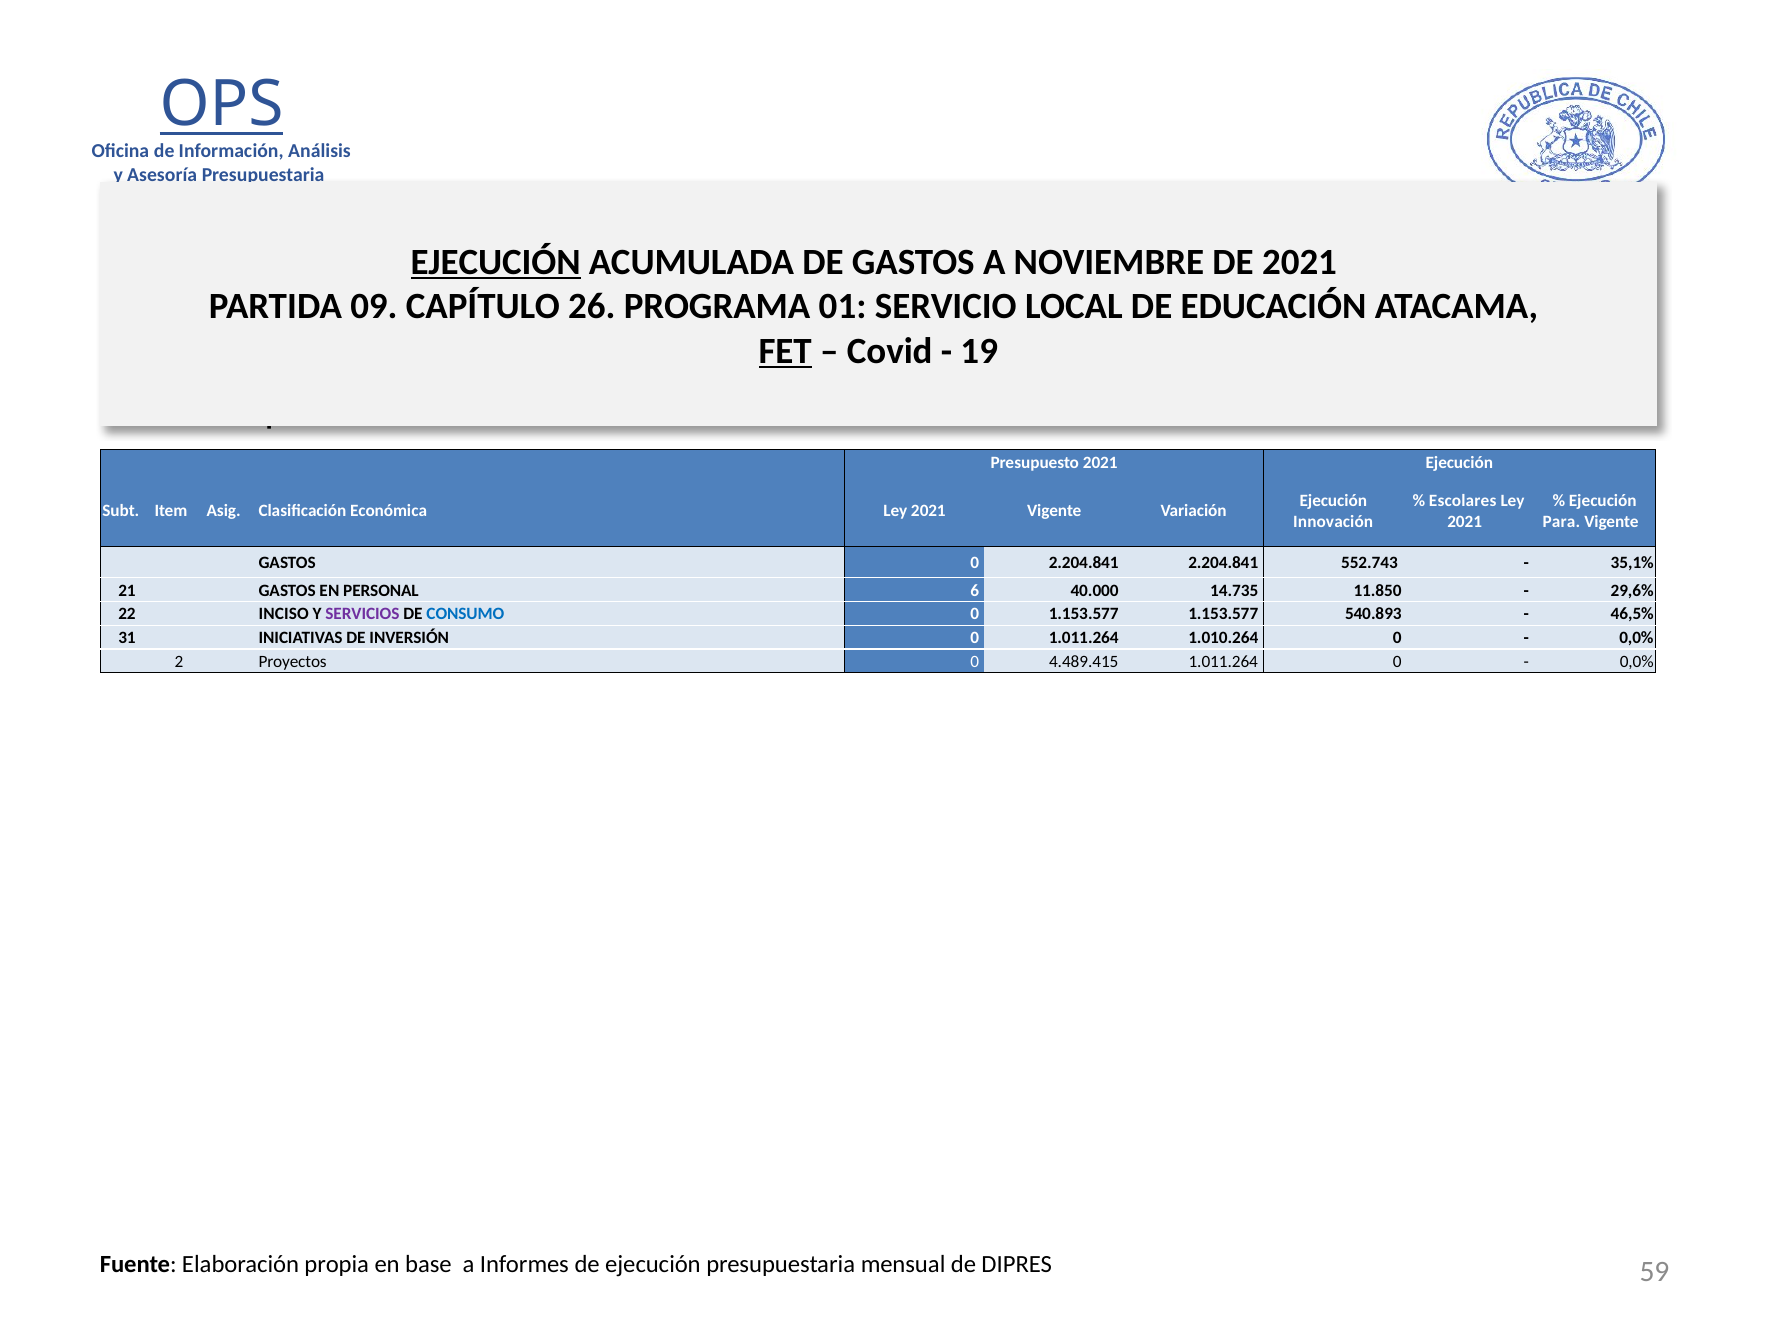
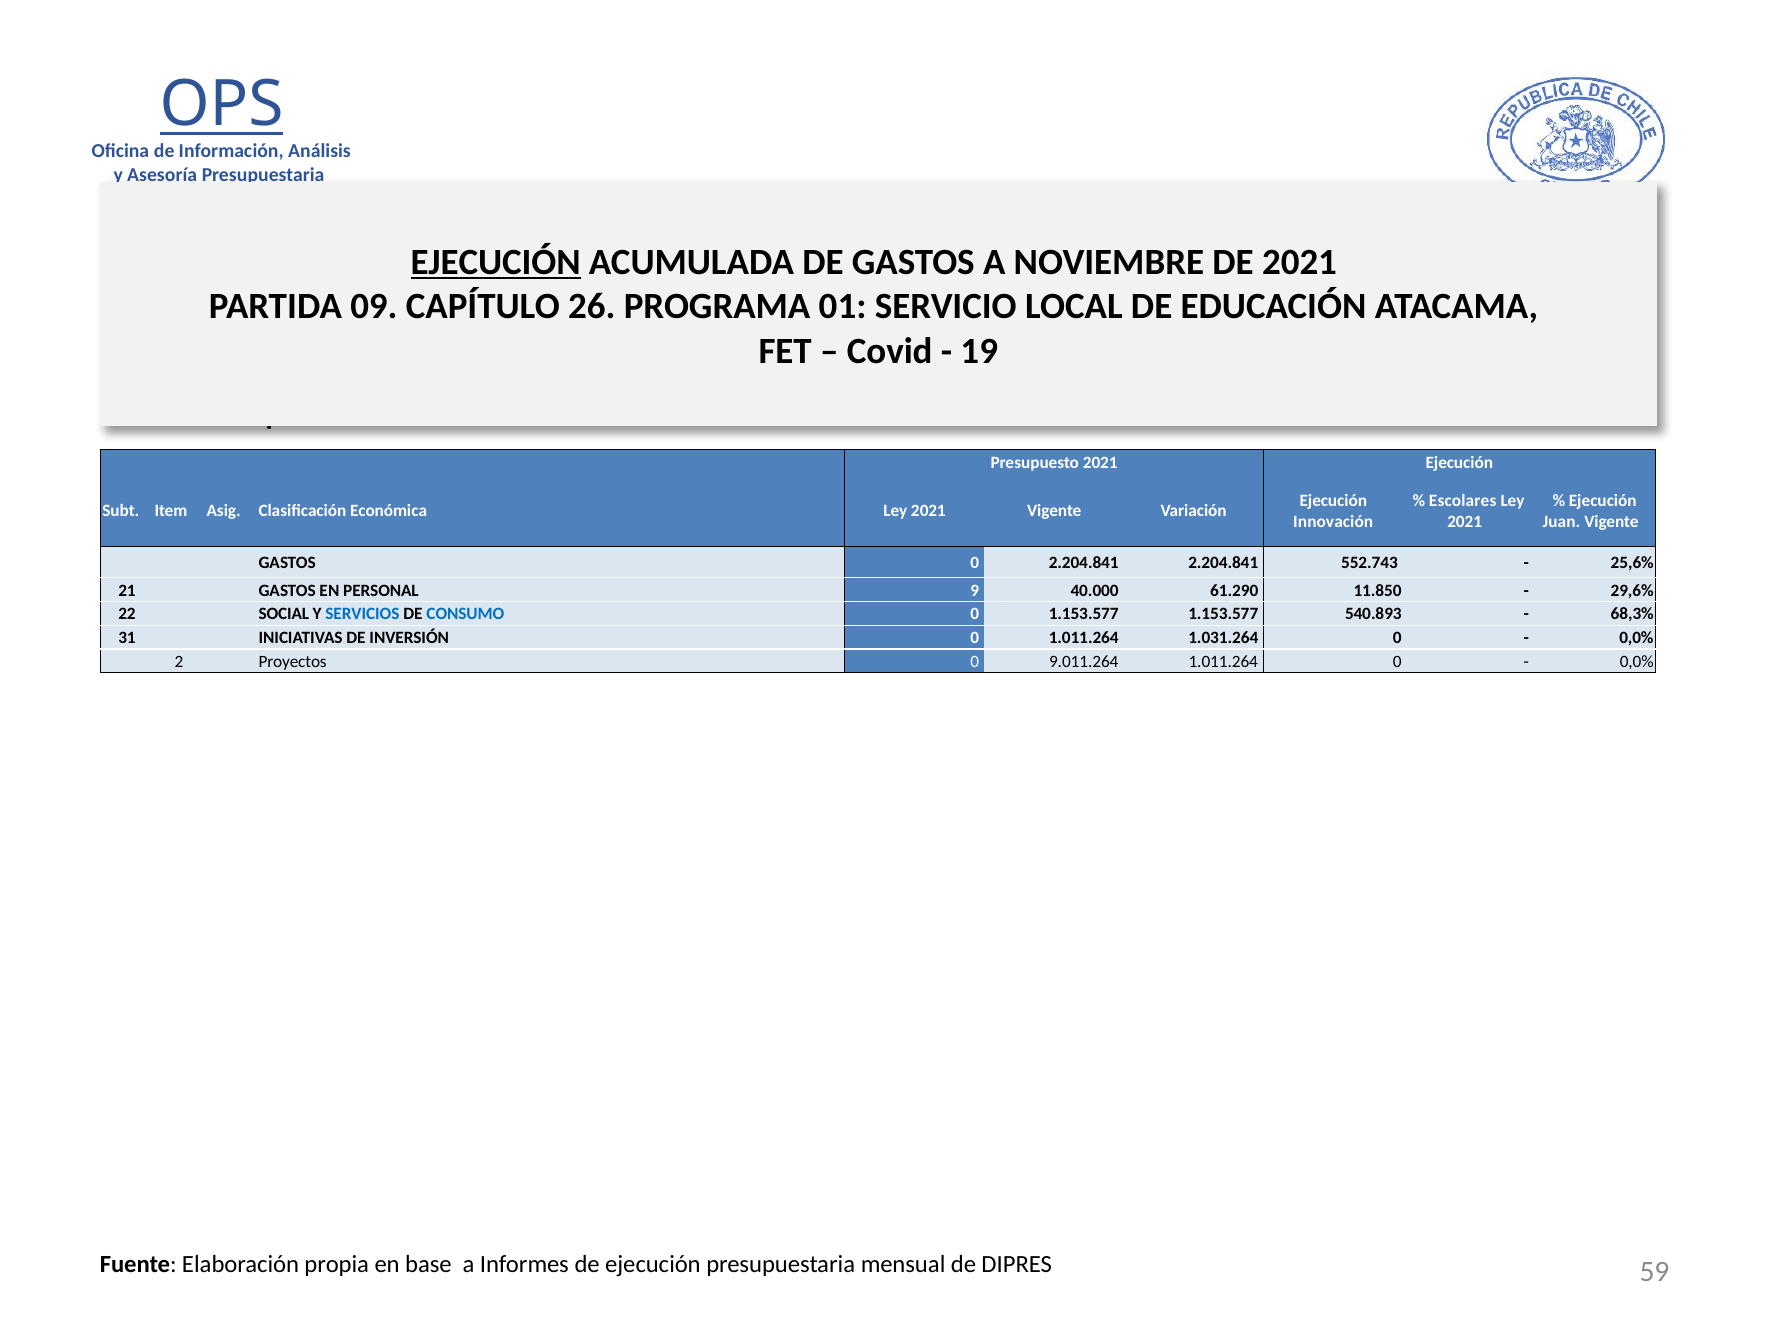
FET underline: present -> none (785, 351)
Para: Para -> Juan (1561, 521)
35,1%: 35,1% -> 25,6% (1632, 563)
6: 6 -> 9 (975, 590)
14.735: 14.735 -> 61.290 (1234, 590)
INCISO: INCISO -> SOCIAL (284, 614)
SERVICIOS colour: purple -> blue (362, 614)
46,5%: 46,5% -> 68,3% (1632, 614)
1.010.264: 1.010.264 -> 1.031.264 (1223, 638)
4.489.415: 4.489.415 -> 9.011.264 (1084, 662)
